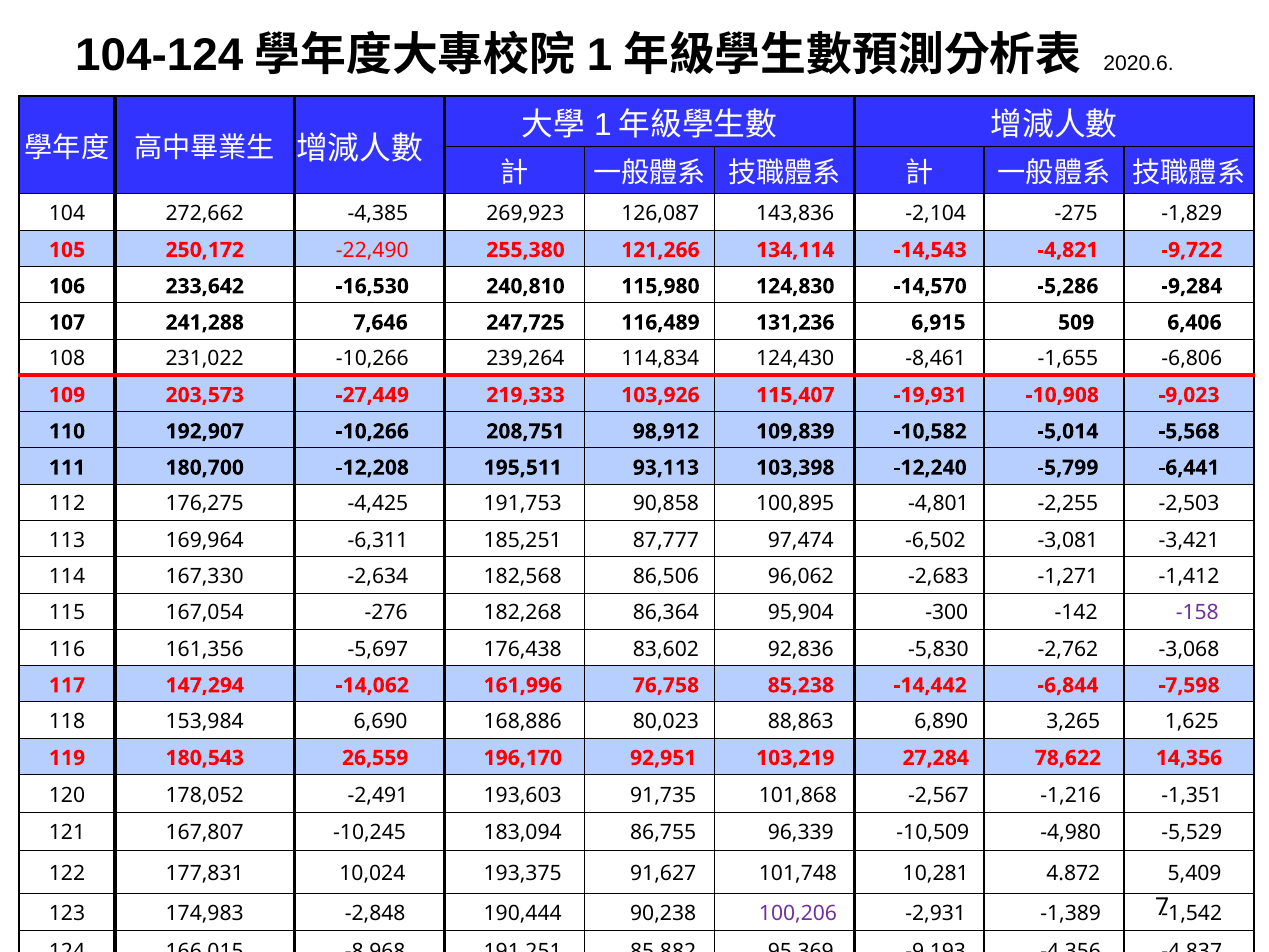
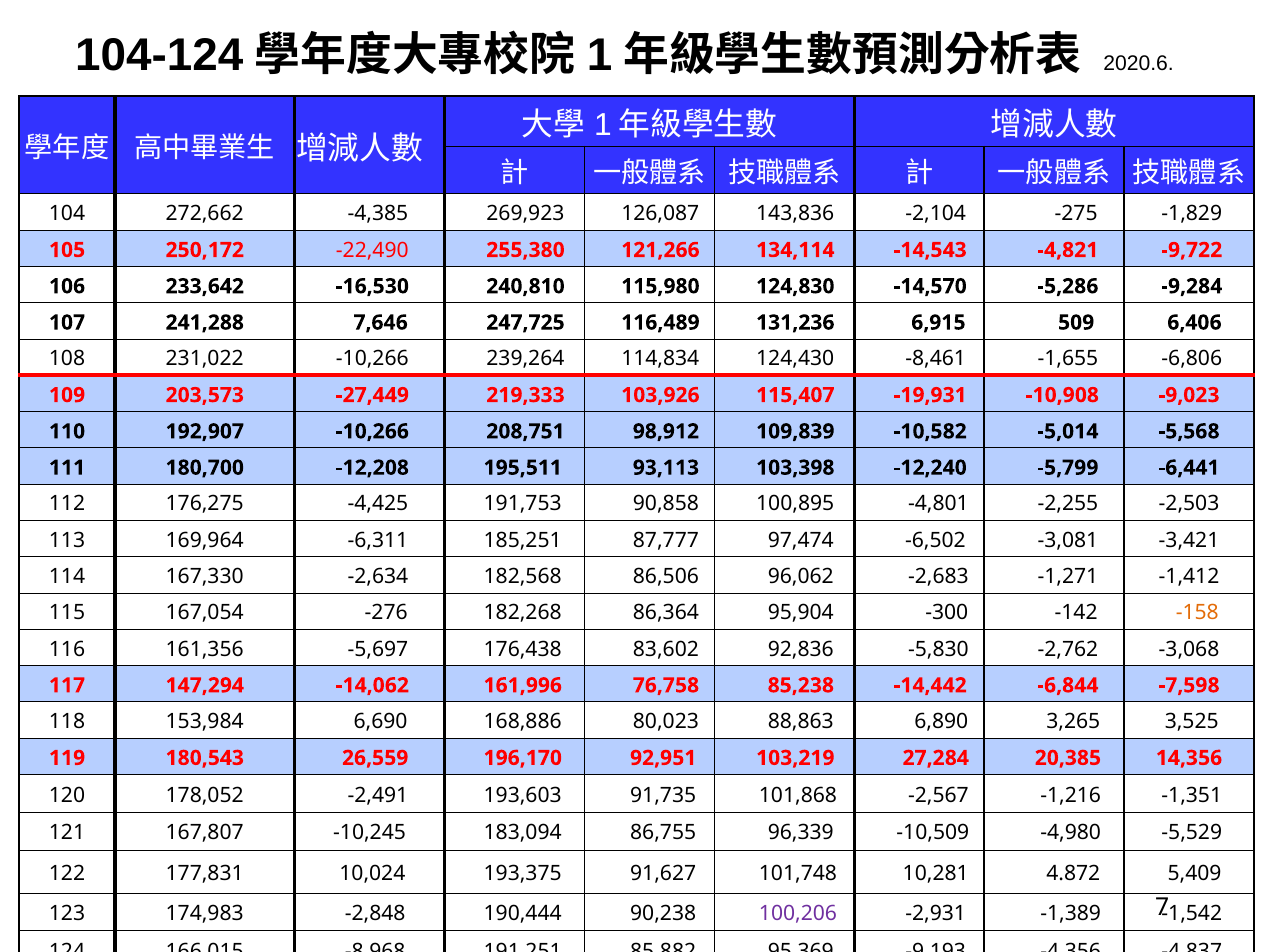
-158 colour: purple -> orange (1197, 613)
1,625: 1,625 -> 3,525 (1192, 722)
78,622: 78,622 -> 20,385 (1068, 758)
